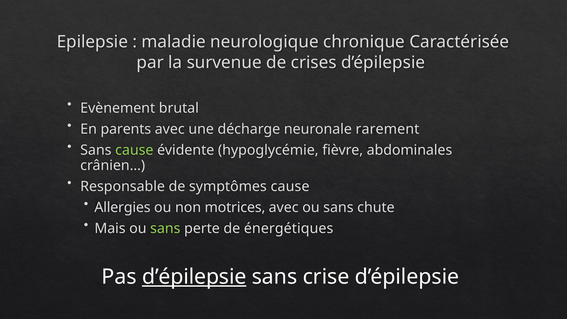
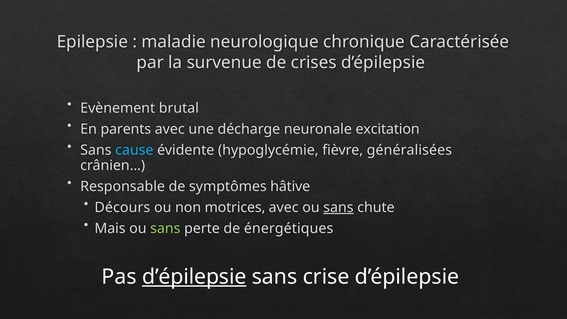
rarement: rarement -> excitation (388, 129)
cause colour: light green -> light blue (134, 150)
abdominales: abdominales -> généralisées (409, 150)
symptômes cause: cause -> hâtive (290, 186)
Allergies: Allergies -> Décours (122, 207)
sans underline: none -> present (338, 207)
